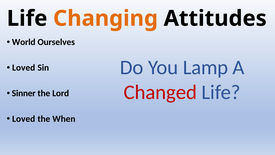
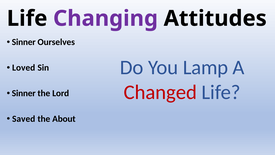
Changing colour: orange -> purple (106, 18)
World: World -> Sinner (24, 42)
Loved: Loved -> Saved (24, 119)
When: When -> About (64, 119)
